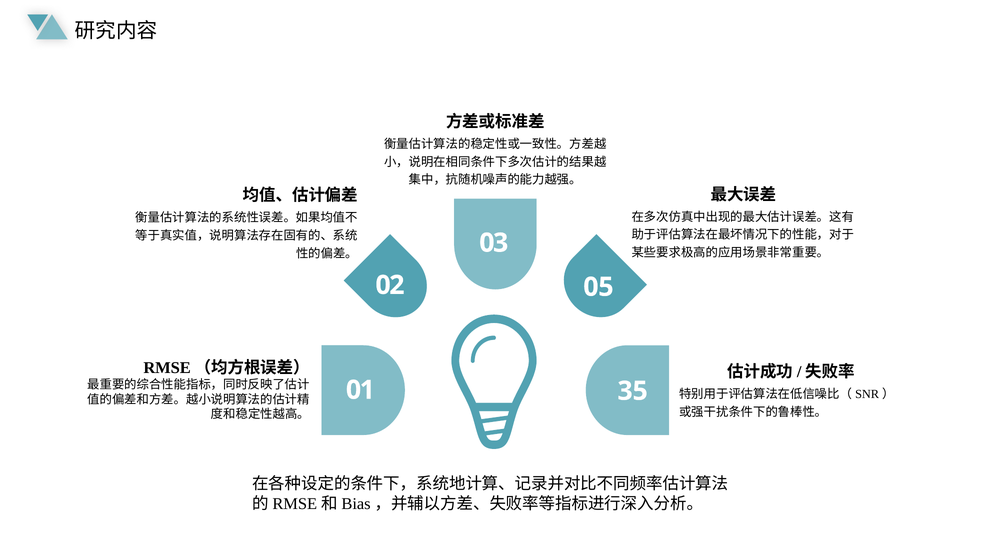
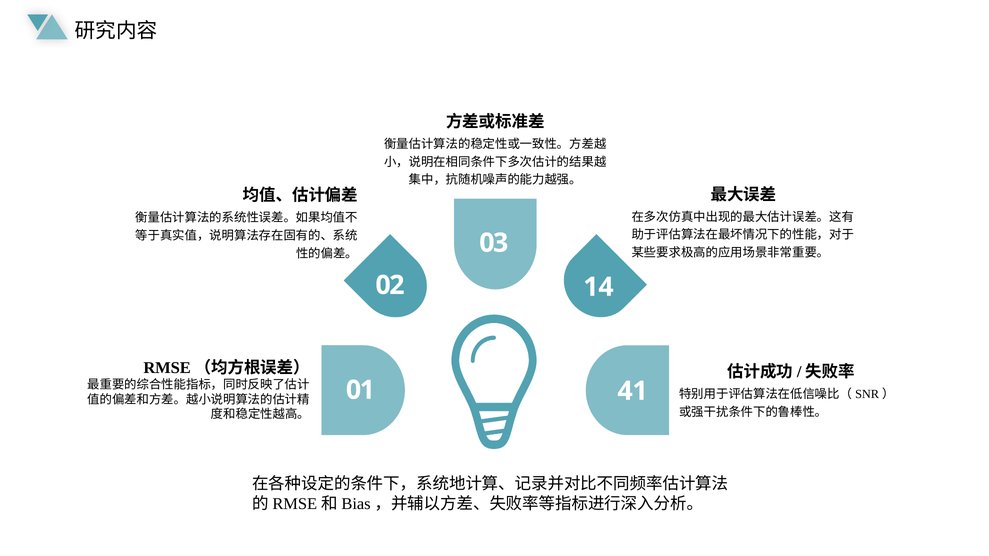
05: 05 -> 14 (598, 287)
35: 35 -> 41 (633, 391)
